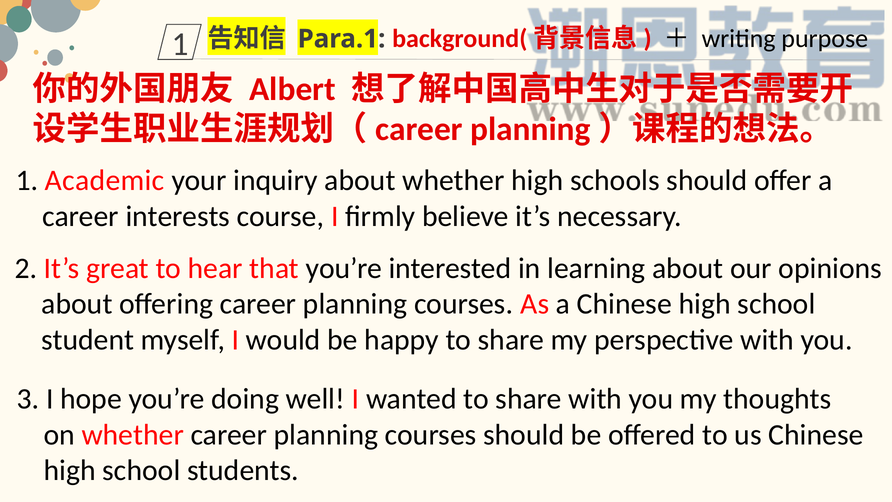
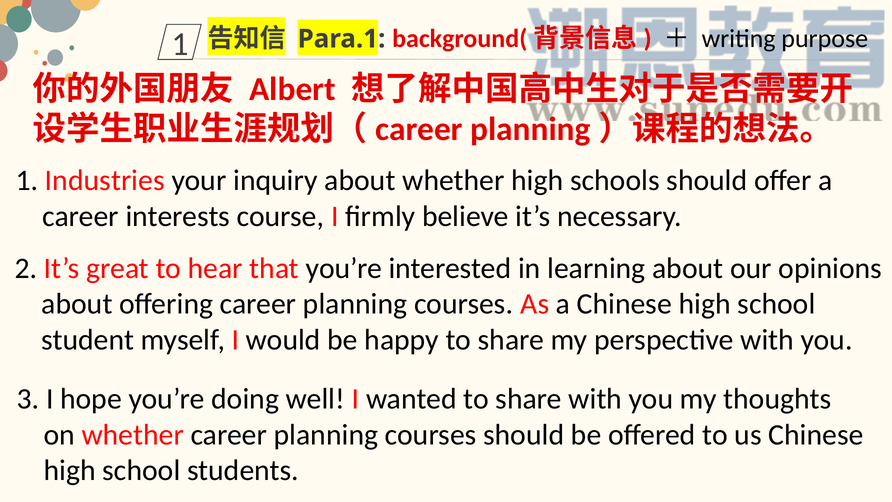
Academic: Academic -> Industries (105, 180)
